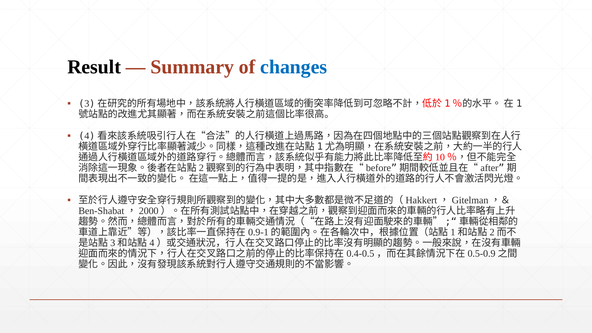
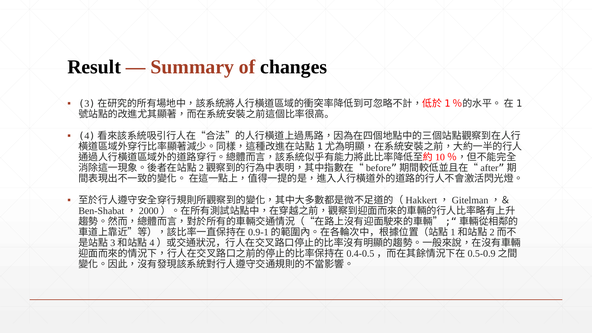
changes colour: blue -> black (294, 67)
